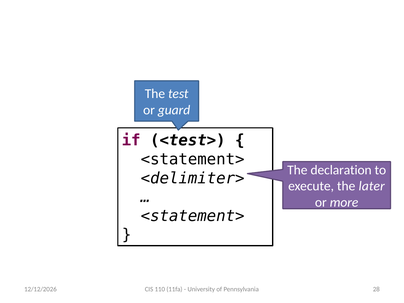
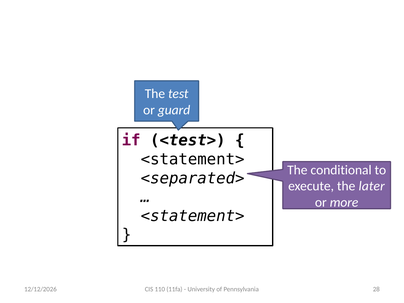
The declaration: declaration -> conditional (341, 170)
<delimiter>: <delimiter> -> <separated> (193, 178)
